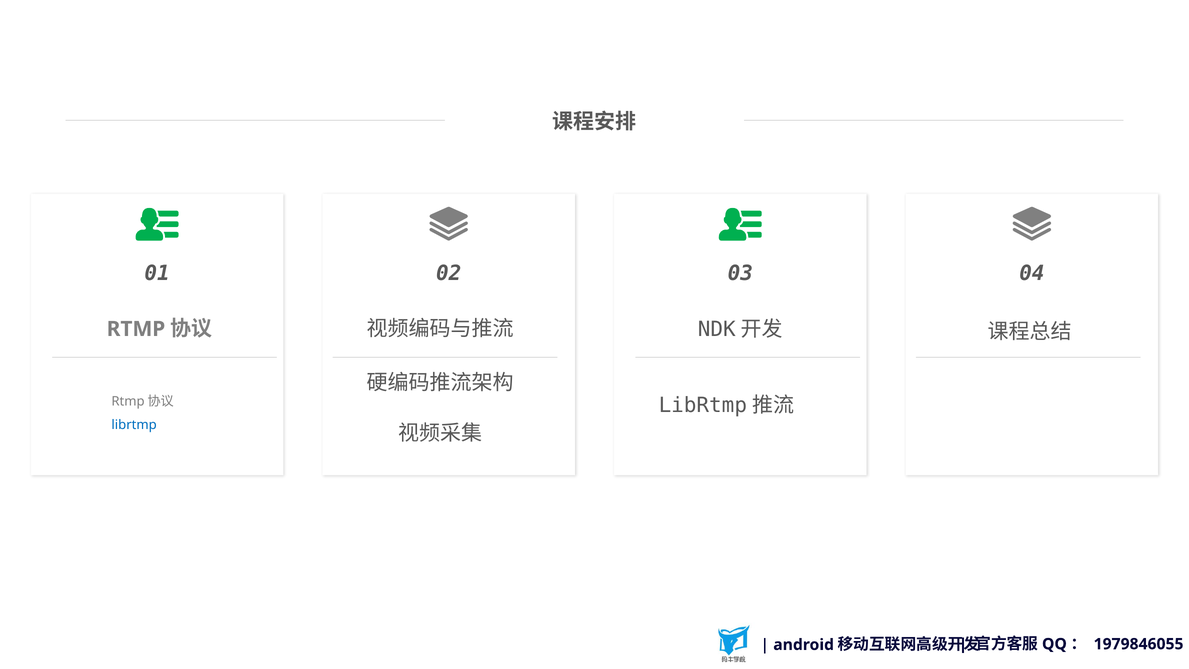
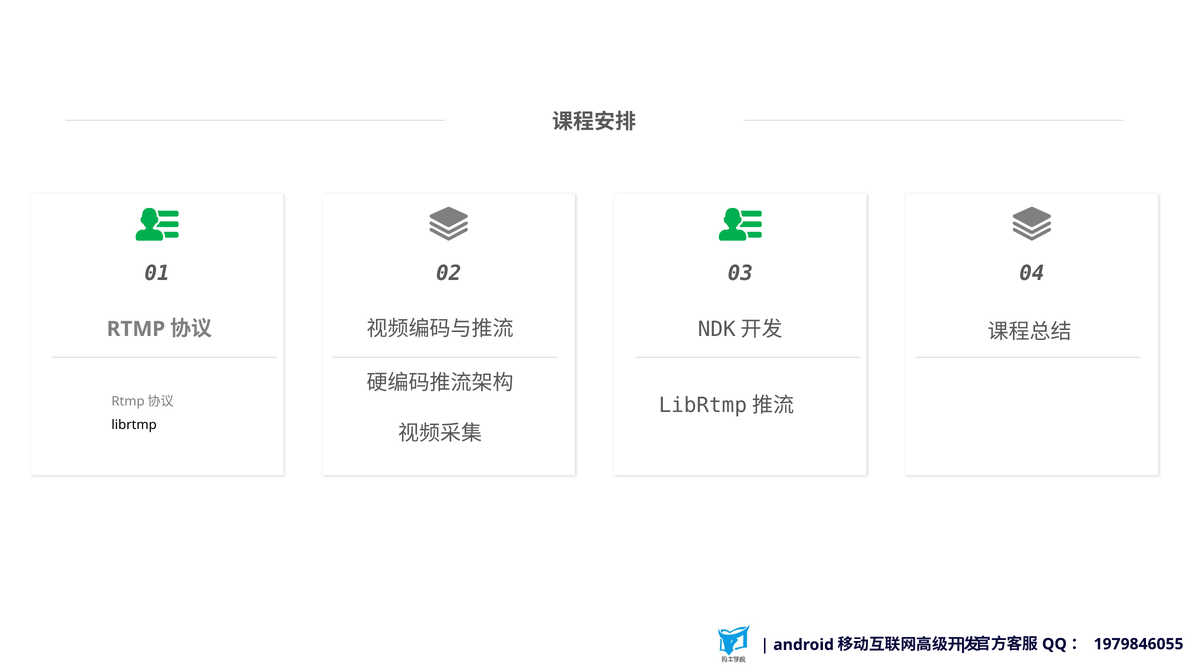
librtmp colour: blue -> black (134, 425)
